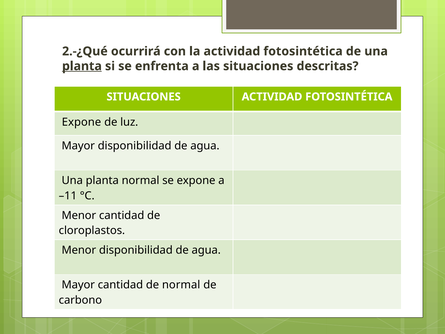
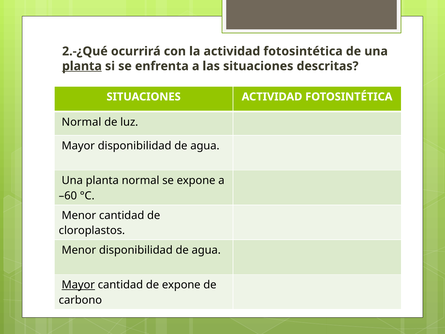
Expone: Expone -> Normal (81, 122)
–11: –11 -> –60 (68, 196)
Mayor underline: none -> present (78, 285)
de normal: normal -> expone (181, 285)
